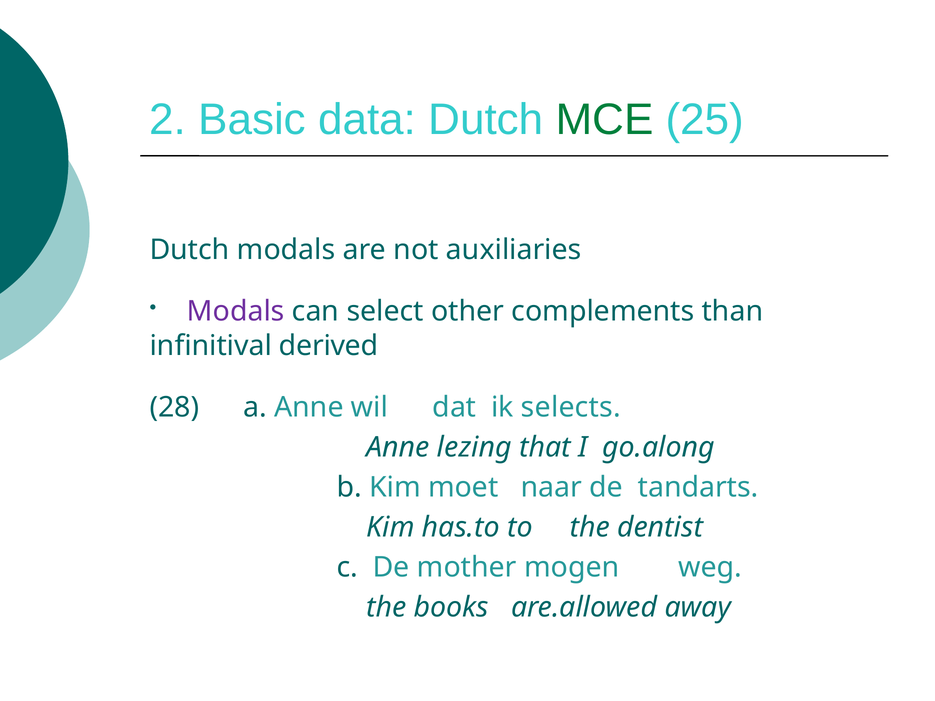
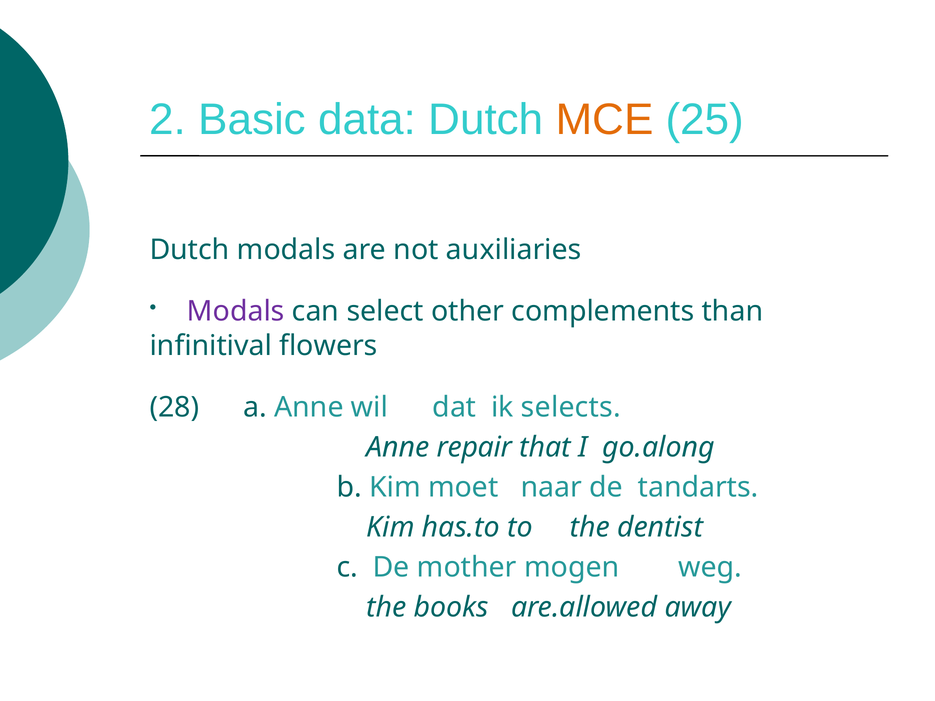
MCE colour: green -> orange (605, 120)
derived: derived -> flowers (328, 346)
lezing: lezing -> repair (474, 448)
